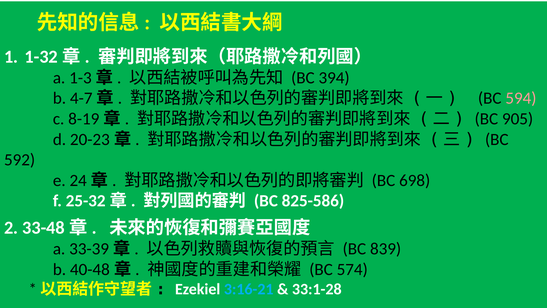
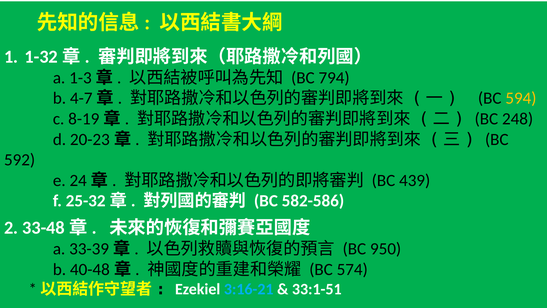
394: 394 -> 794 (334, 78)
594 colour: pink -> yellow (521, 98)
905: 905 -> 248 (518, 119)
698: 698 -> 439 (415, 180)
825-586: 825-586 -> 582-586 (313, 201)
839: 839 -> 950 (386, 249)
33:1-28: 33:1-28 -> 33:1-51 (317, 289)
